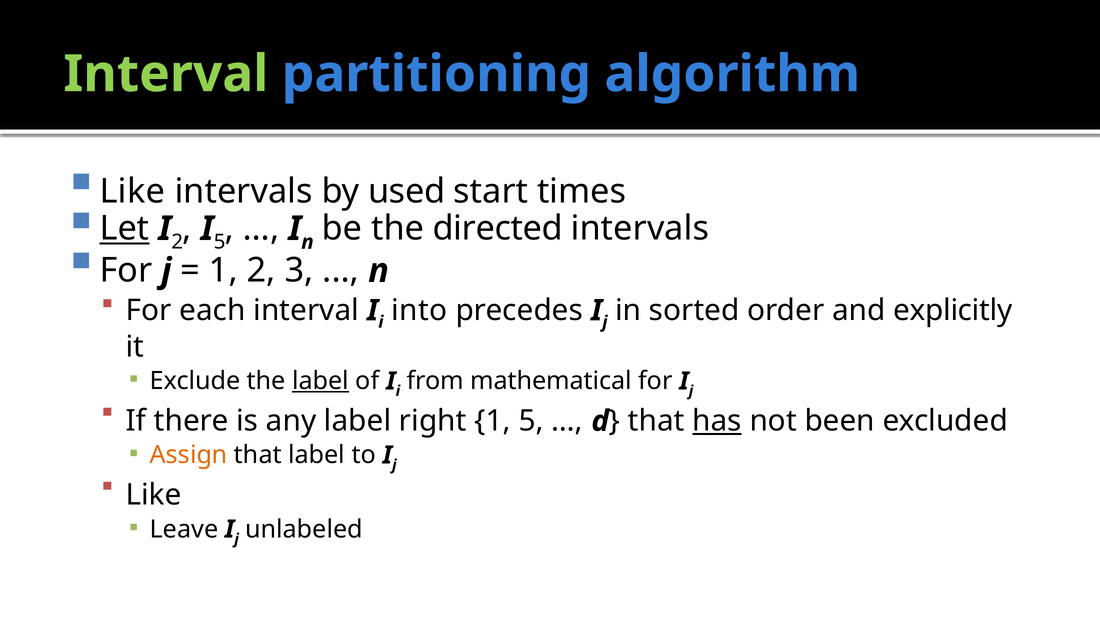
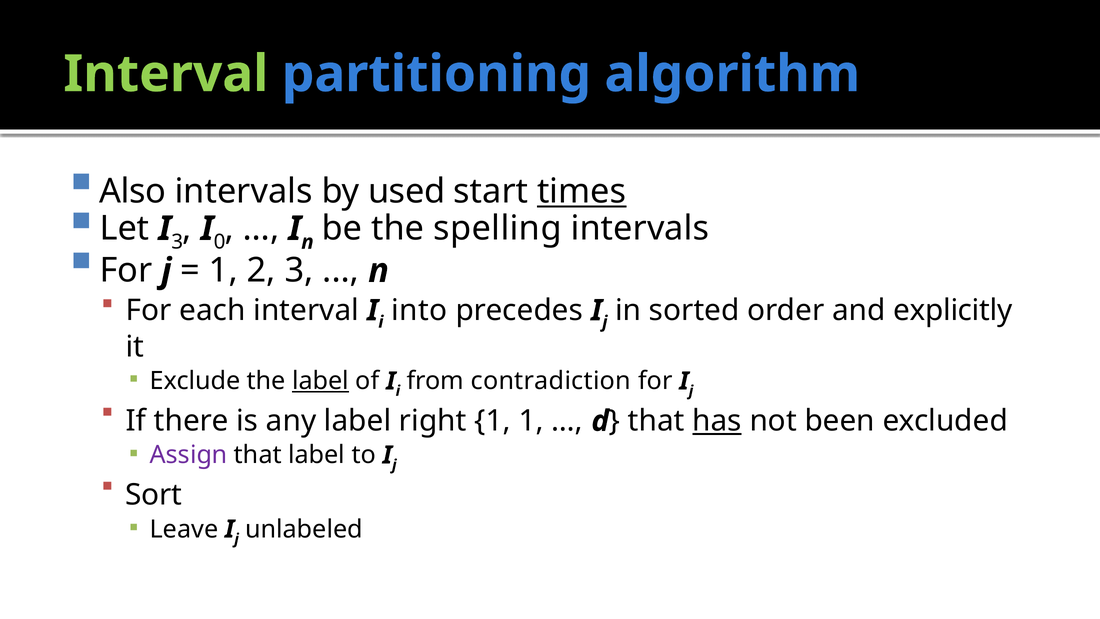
Like: Like -> Also (133, 191)
times underline: none -> present (582, 191)
Let underline: present -> none (124, 229)
2: 2 -> 3 (177, 242)
5: 5 -> 0 (220, 242)
directed: directed -> spelling (497, 229)
mathematical: mathematical -> contradiction (551, 381)
1 5: 5 -> 1 (531, 421)
Assign colour: orange -> purple (189, 455)
Like: Like -> Sort (154, 495)
